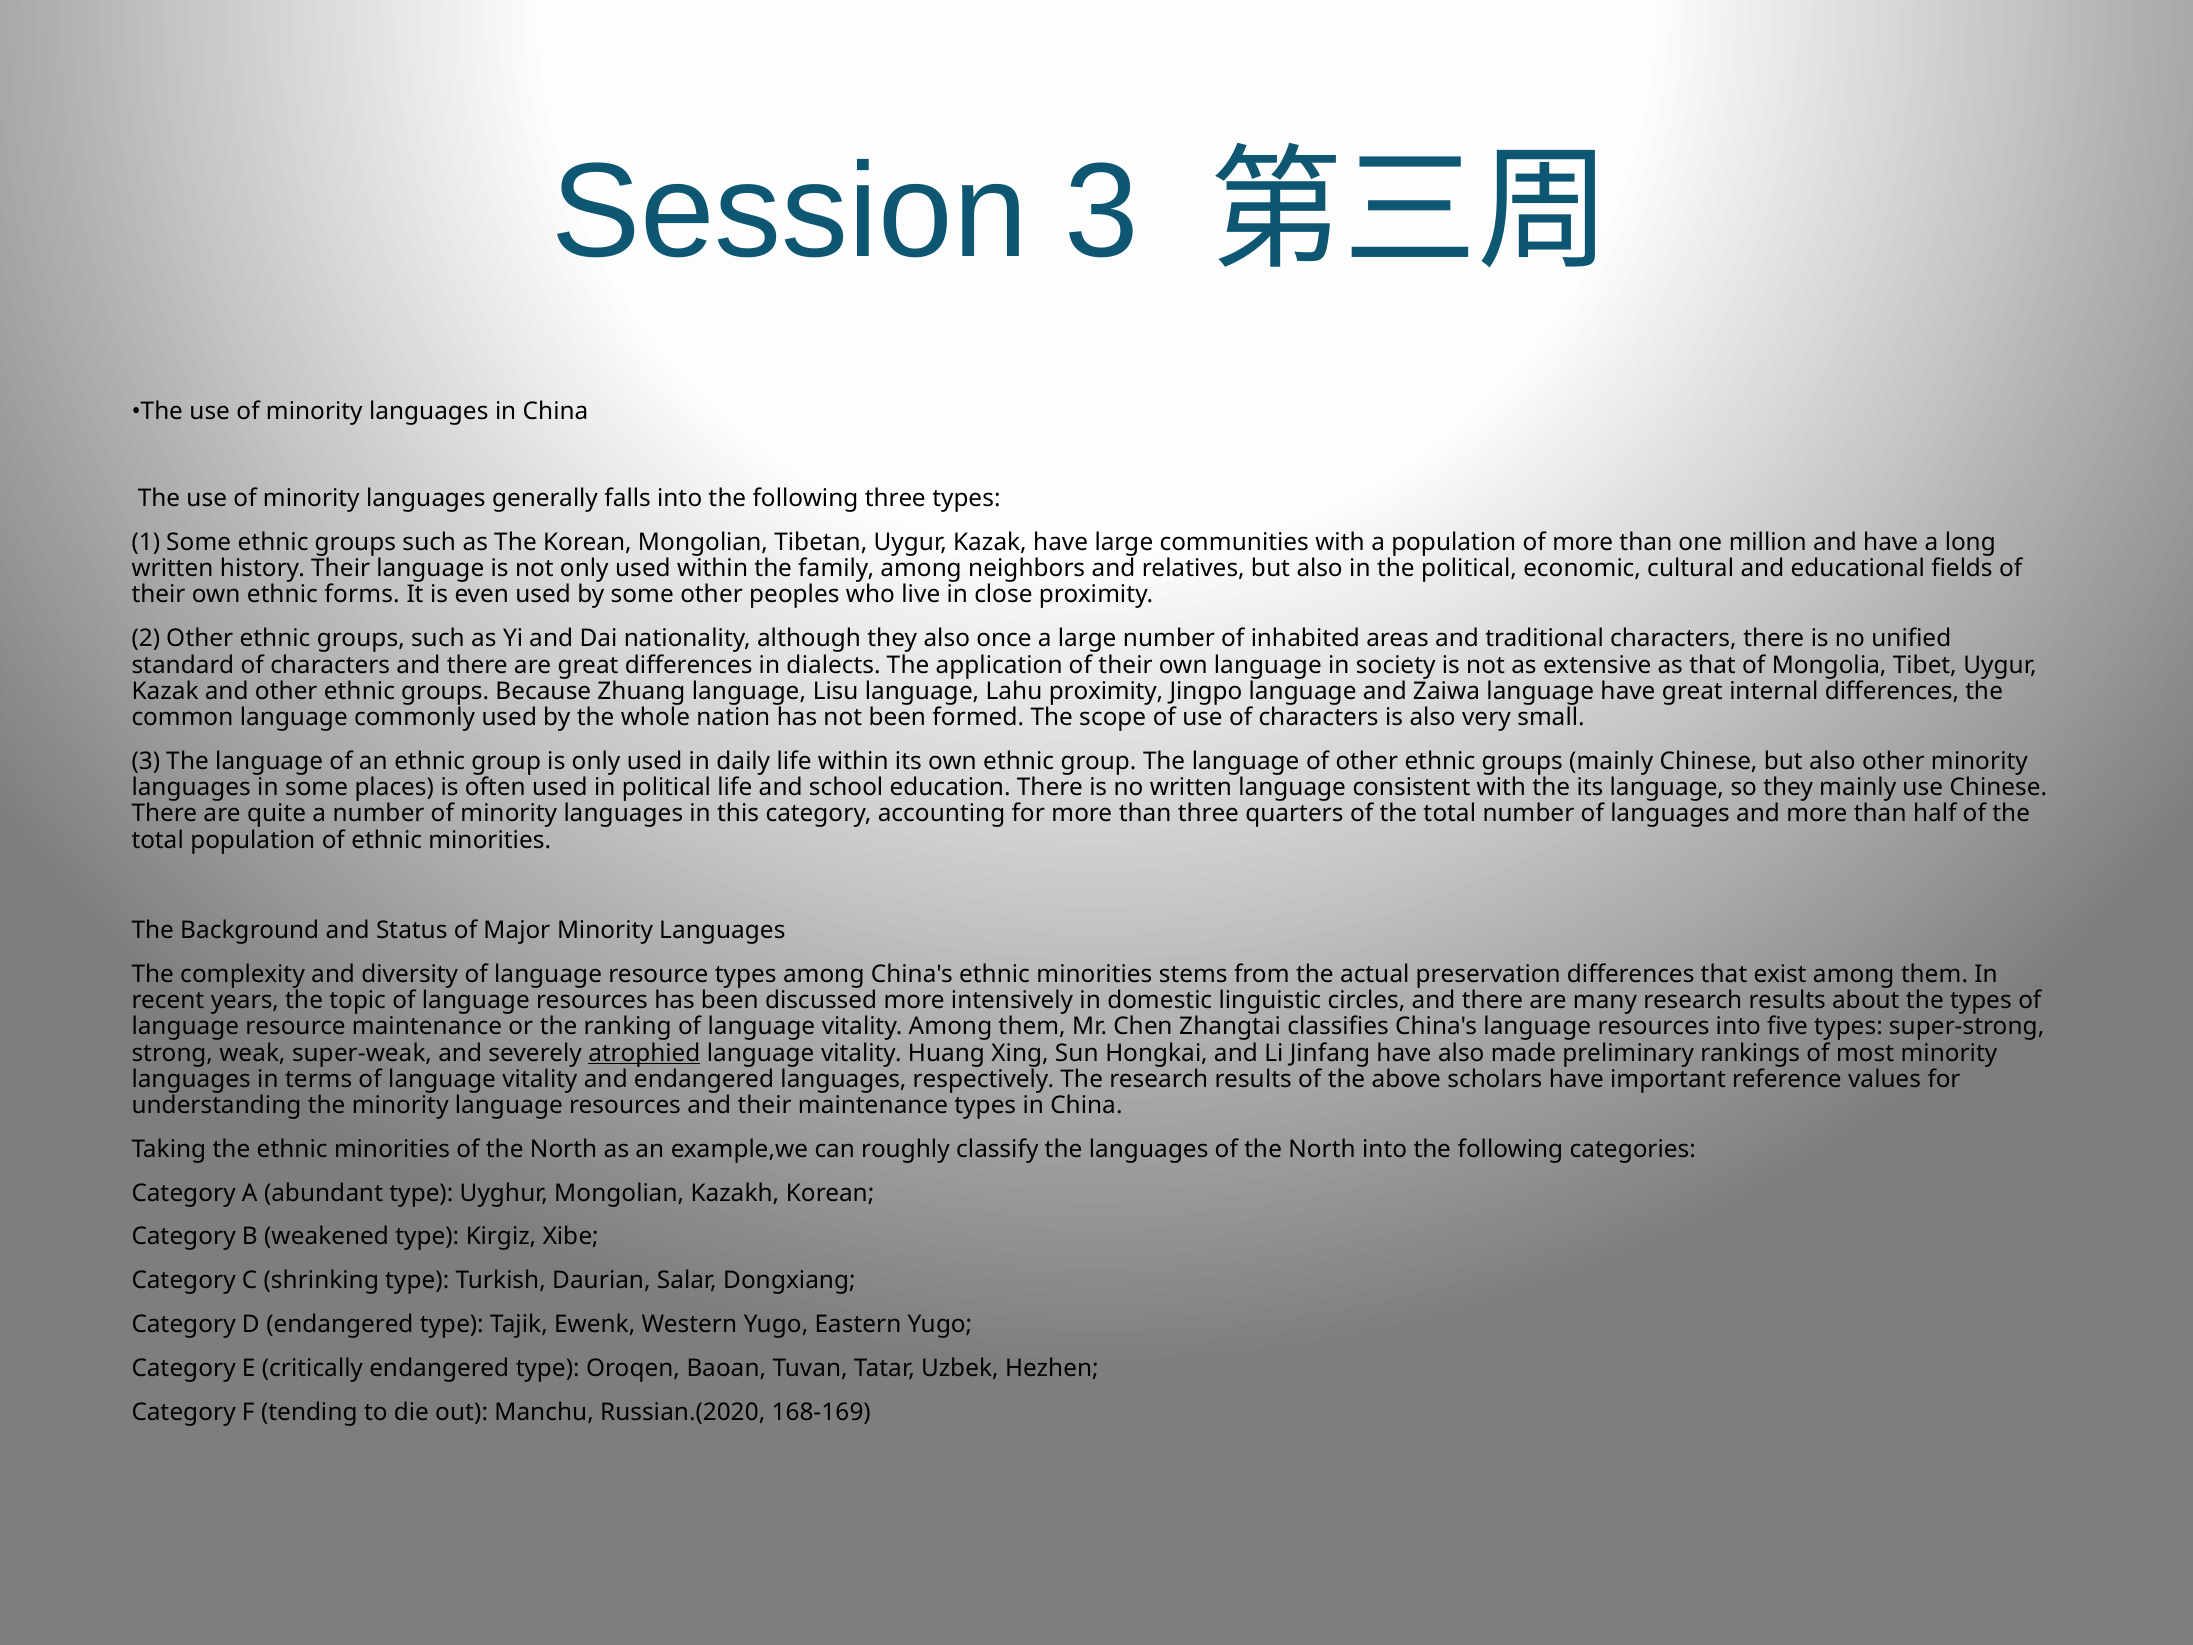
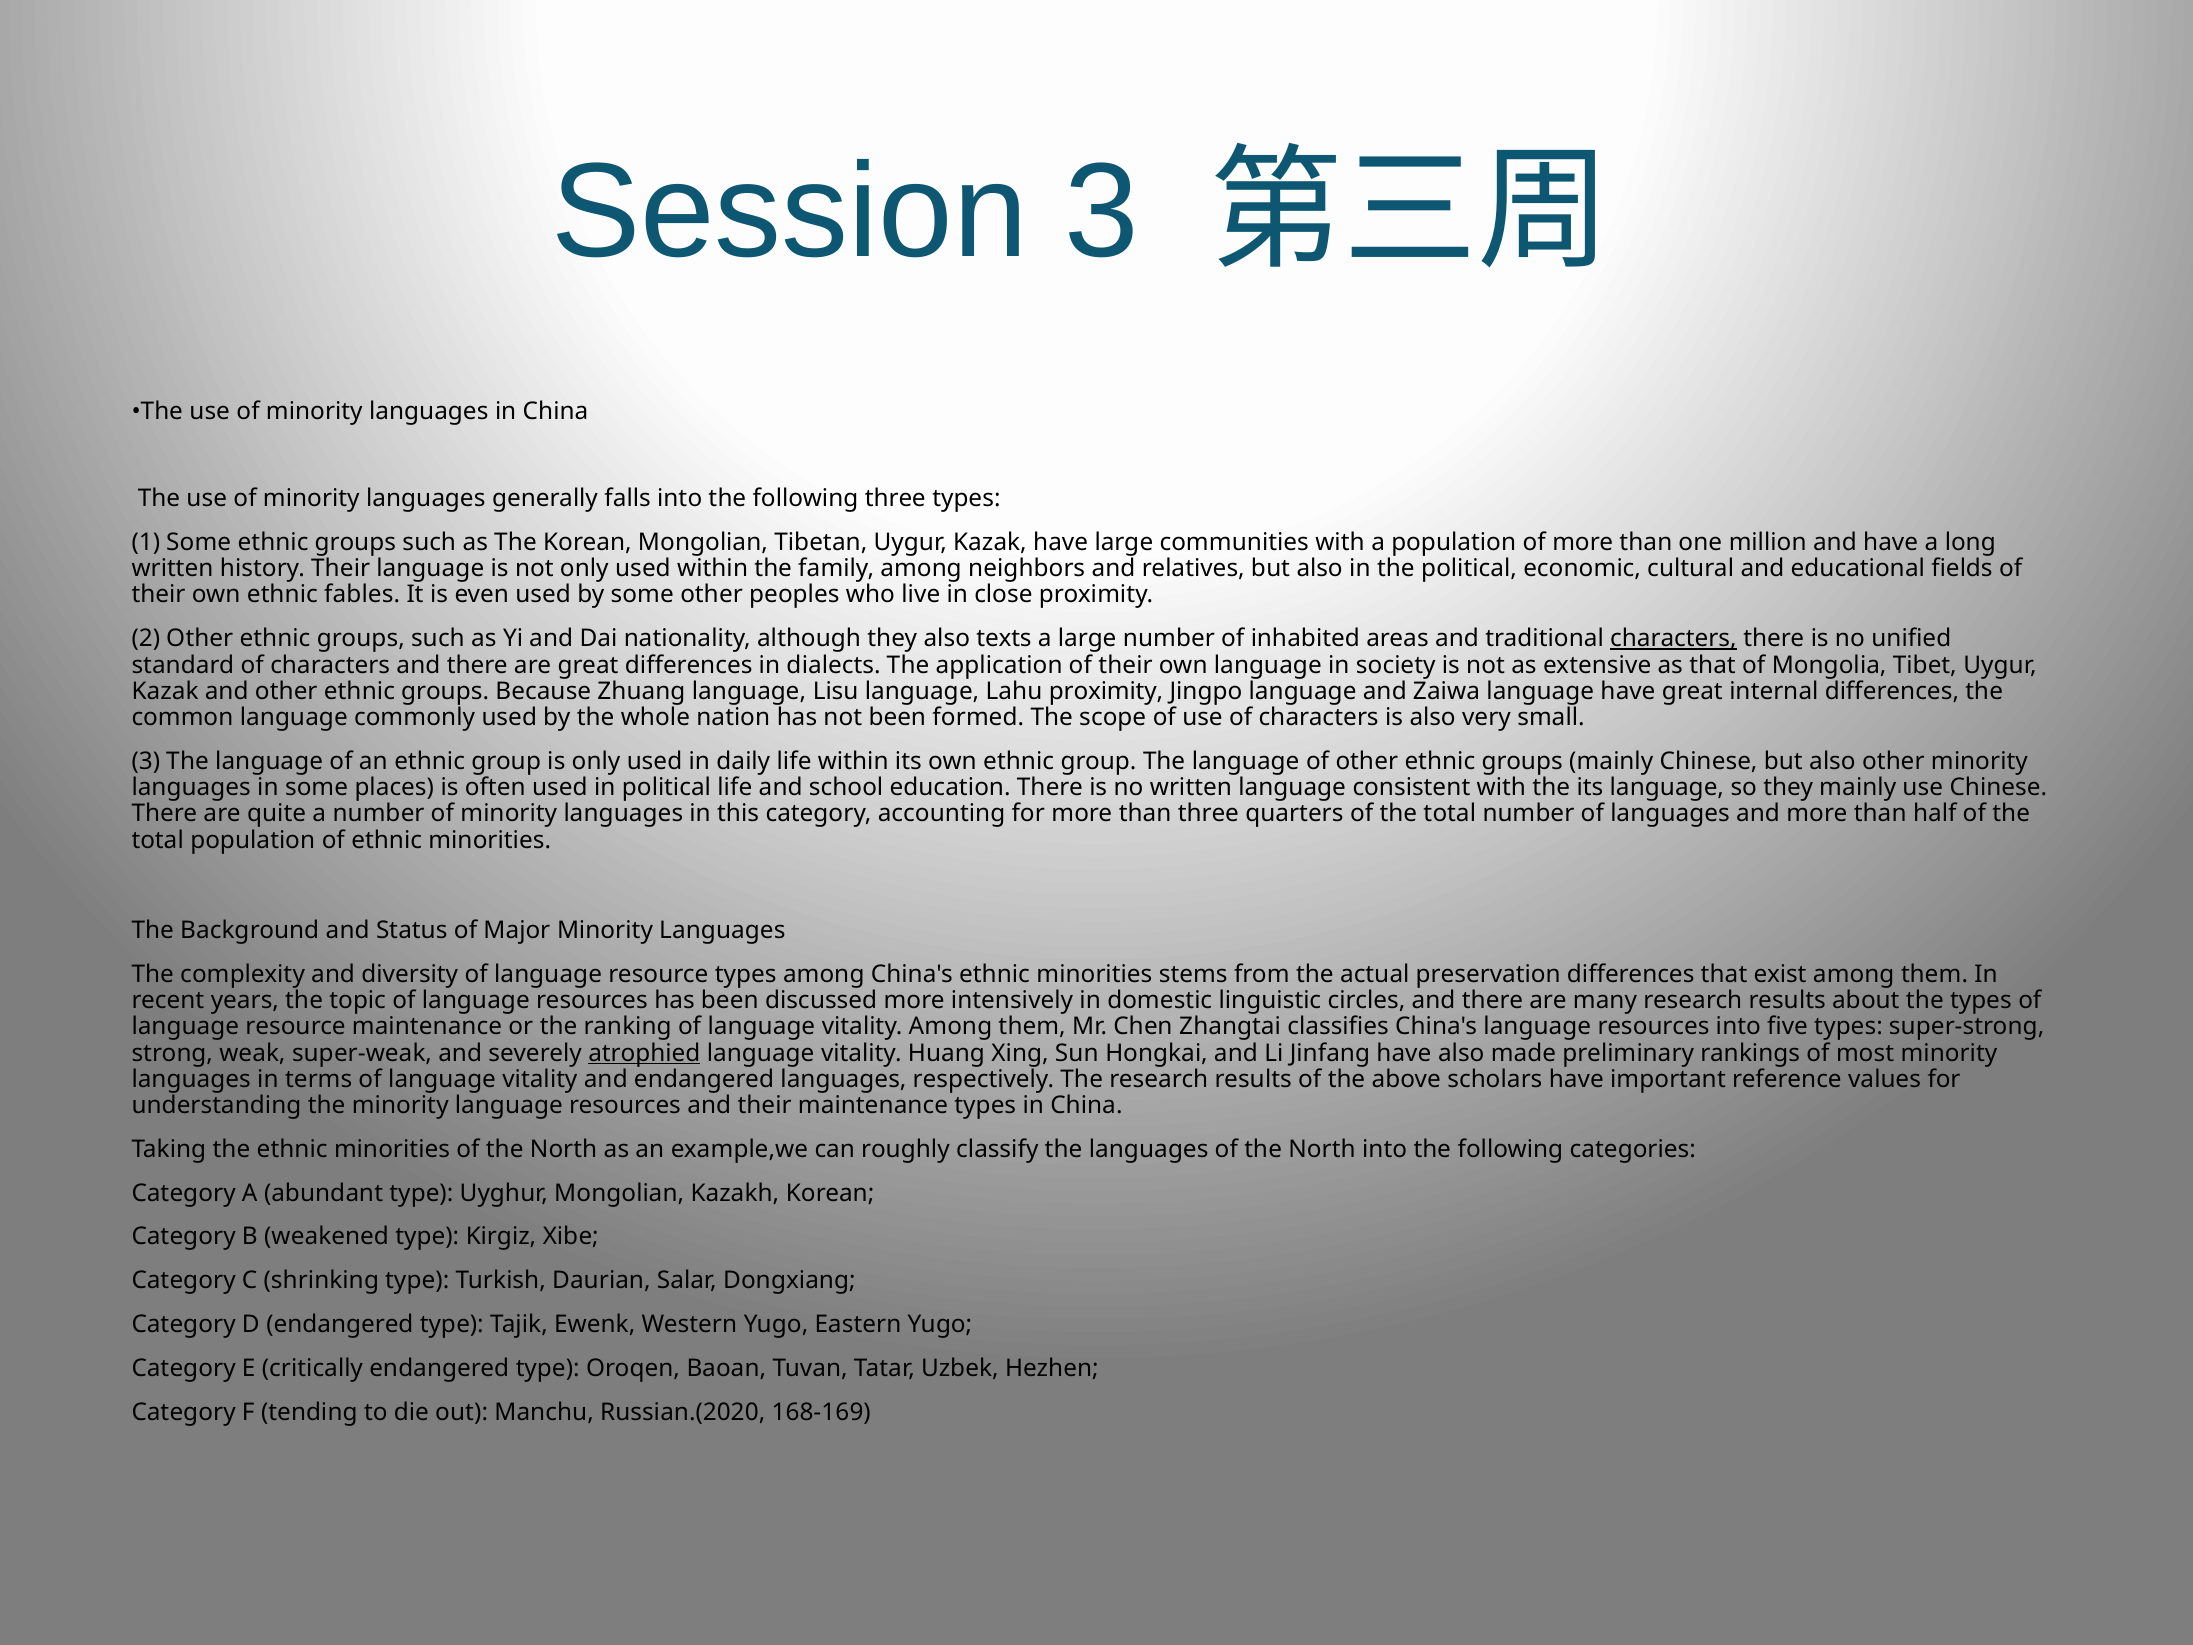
forms: forms -> fables (362, 595)
once: once -> texts (1004, 639)
characters underline: none -> present (1673, 639)
